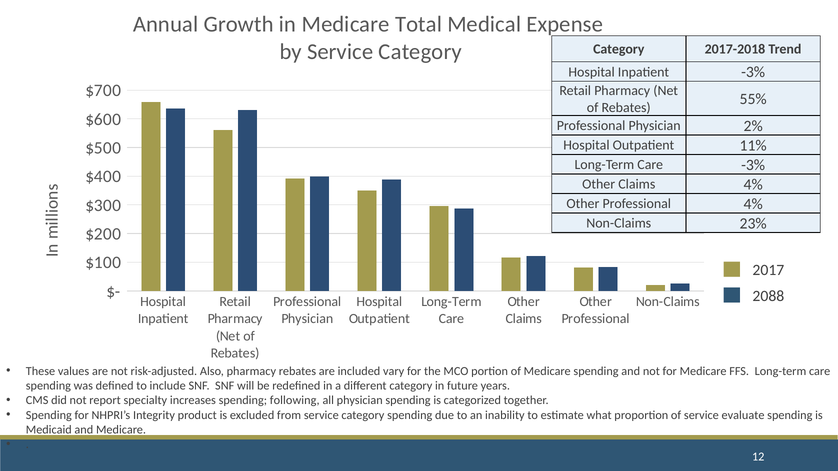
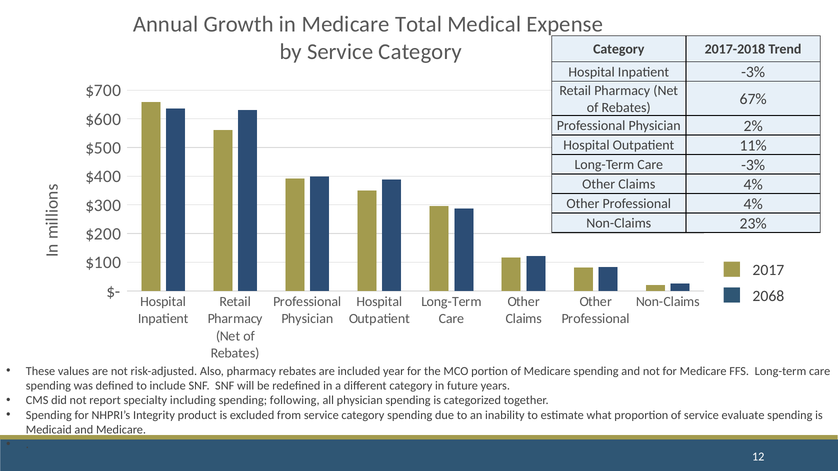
55%: 55% -> 67% (753, 99)
2088: 2088 -> 2068 (768, 296)
vary: vary -> year (394, 371)
increases: increases -> including (193, 401)
